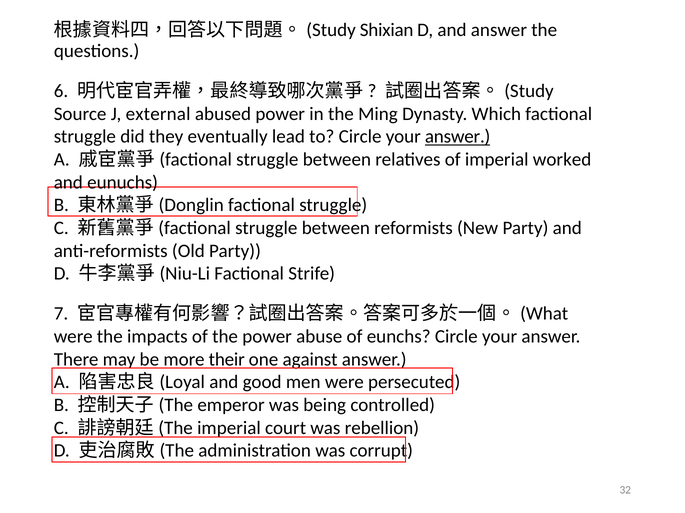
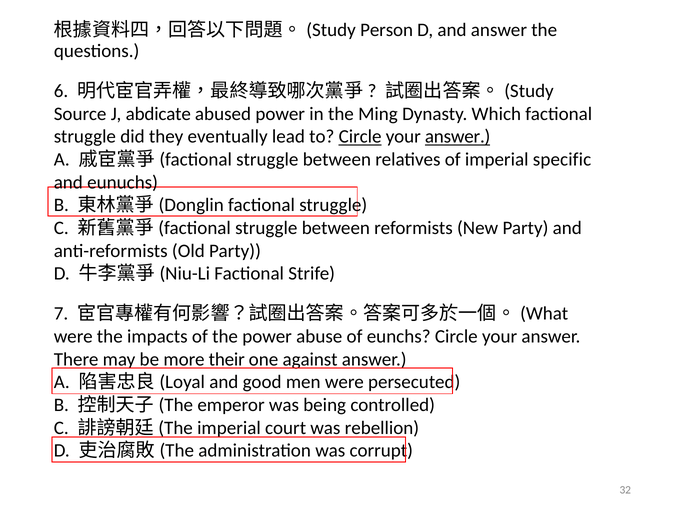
Shixian: Shixian -> Person (387, 30)
external: external -> abdicate (158, 114)
Circle underline: none -> present (360, 137)
worked: worked -> specific (562, 160)
